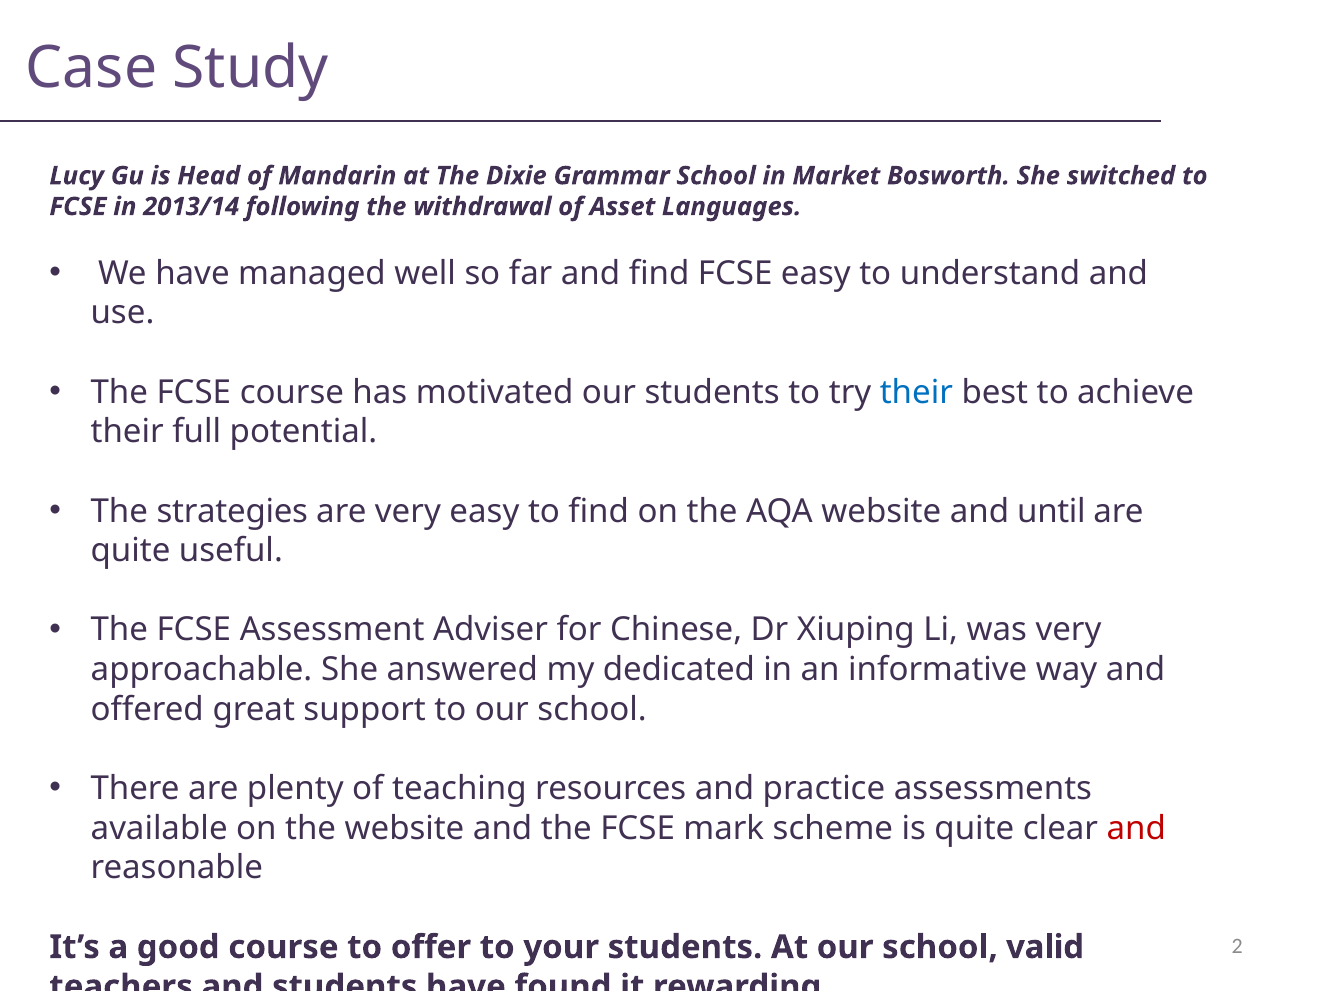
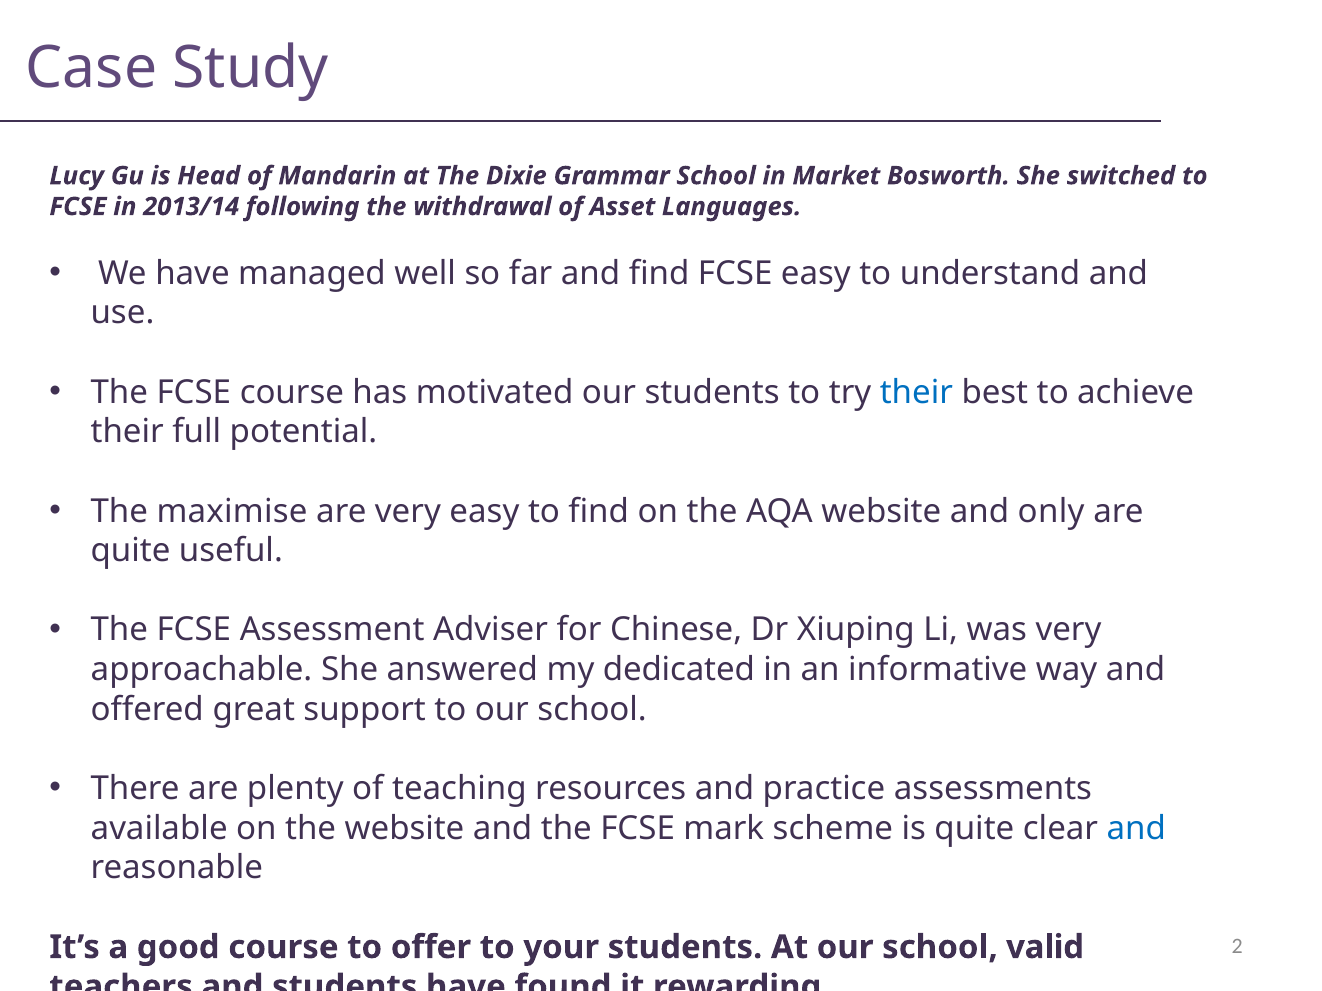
strategies: strategies -> maximise (232, 511)
until: until -> only (1051, 511)
and colour: red -> blue (1136, 829)
